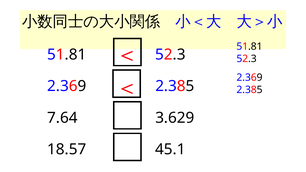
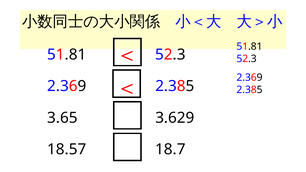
7.64: 7.64 -> 3.65 (62, 118)
45.1: 45.1 -> 18.7 (170, 150)
